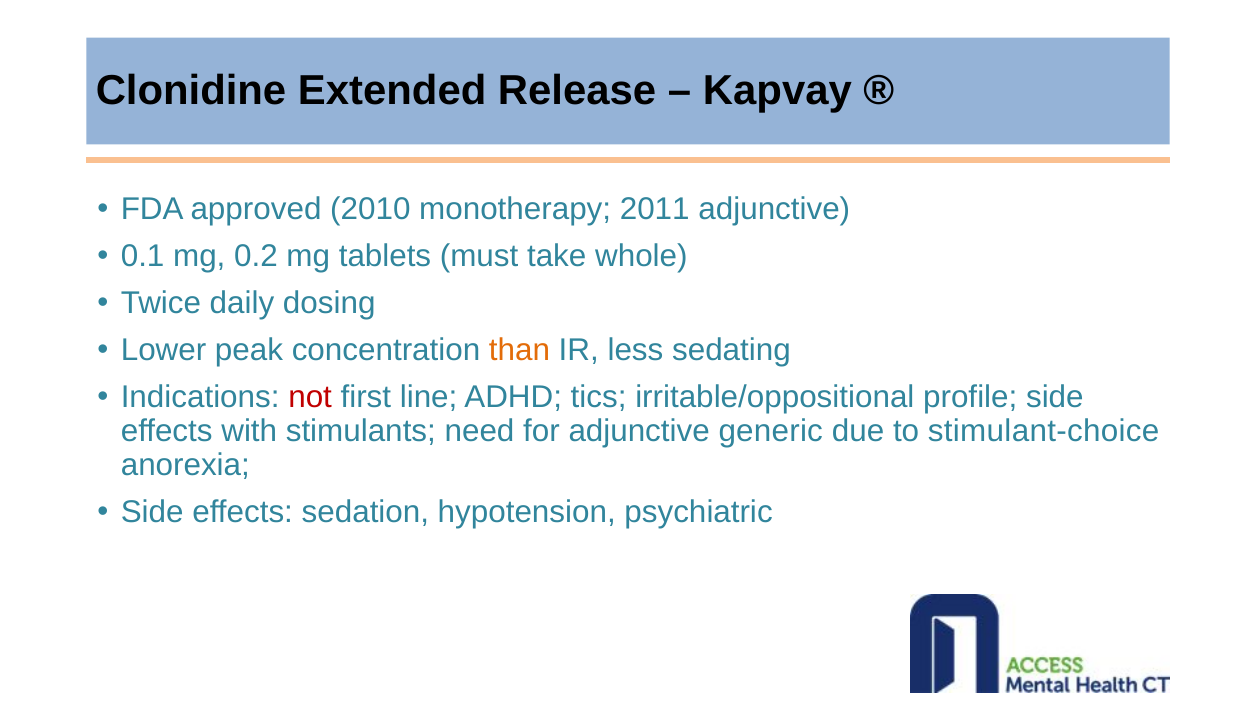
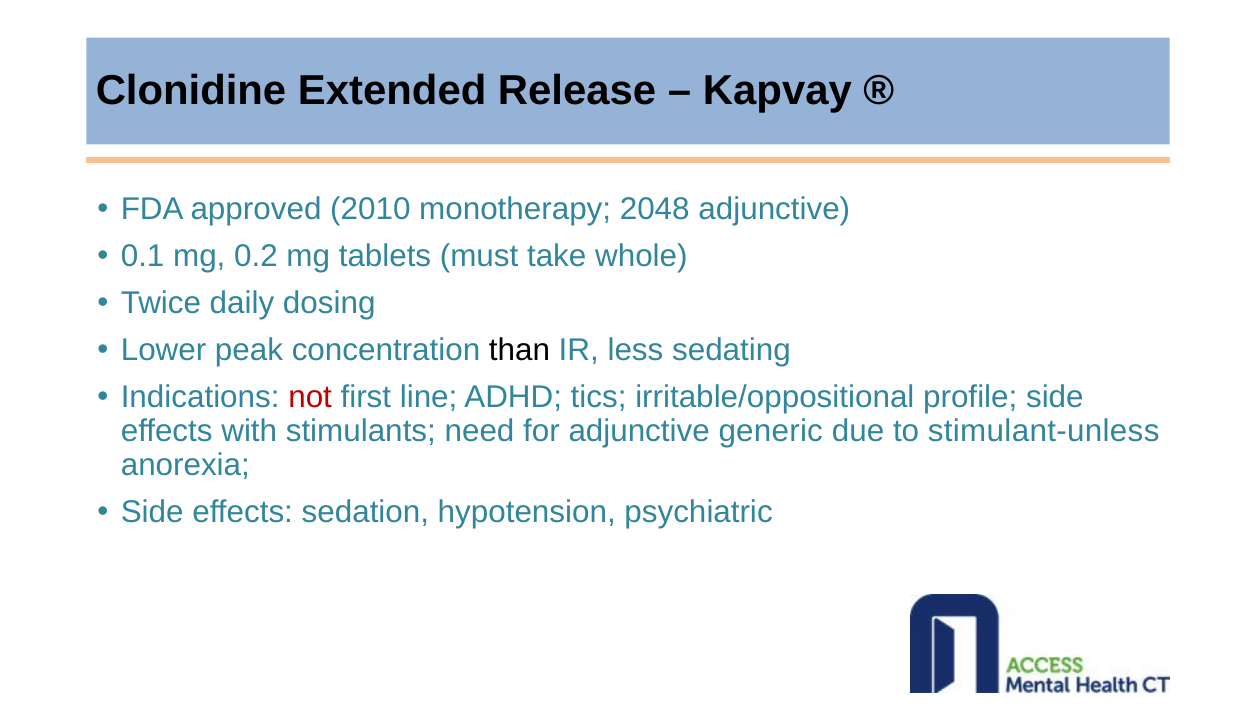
2011: 2011 -> 2048 (655, 210)
than colour: orange -> black (519, 351)
stimulant-choice: stimulant-choice -> stimulant-unless (1044, 432)
